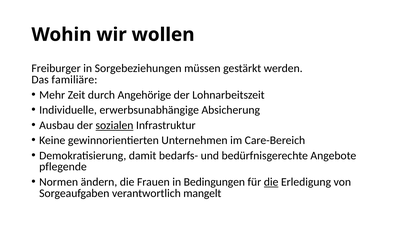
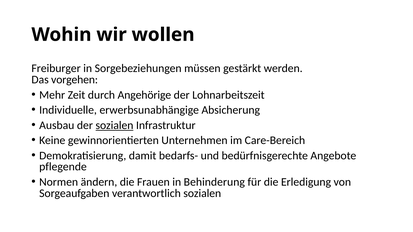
familiäre: familiäre -> vorgehen (75, 80)
Bedingungen: Bedingungen -> Behinderung (214, 182)
die underline: present -> none (271, 182)
verantwortlich mangelt: mangelt -> sozialen (202, 194)
